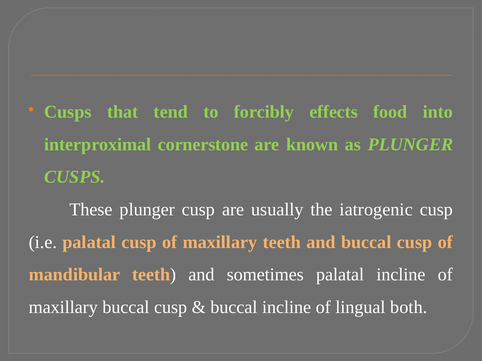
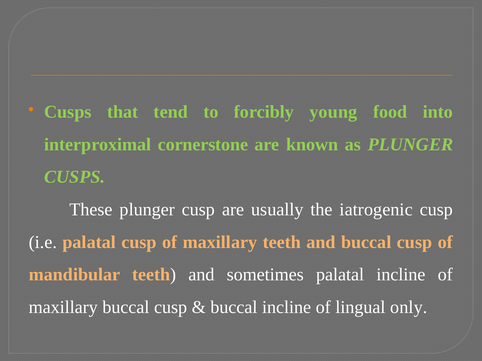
effects: effects -> young (333, 112)
both: both -> only (409, 308)
